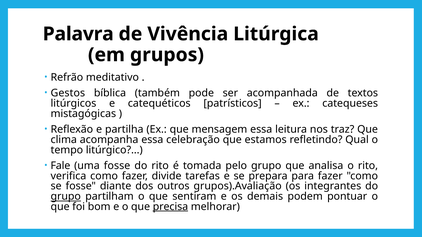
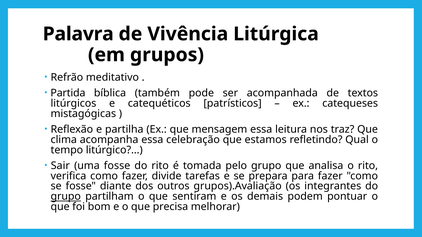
Gestos: Gestos -> Partida (68, 93)
Fale: Fale -> Sair (60, 166)
precisa underline: present -> none (170, 207)
